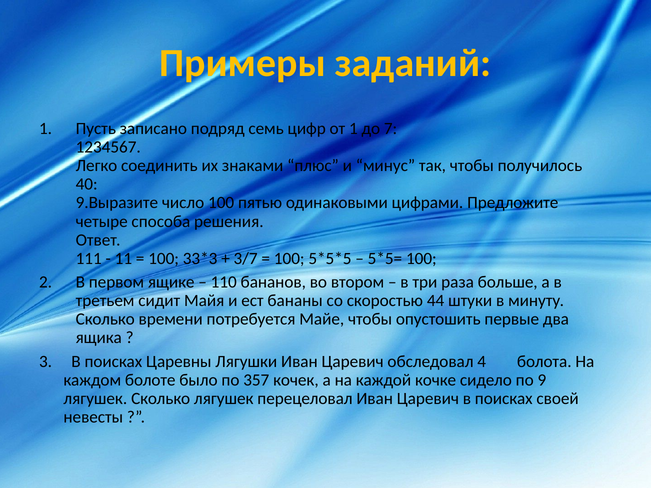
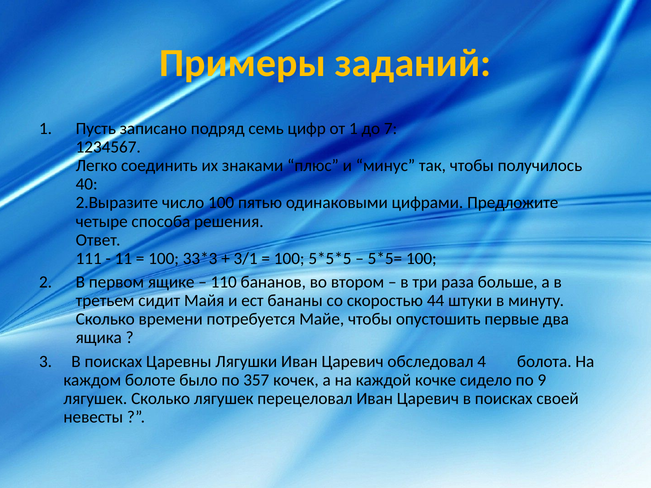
9.Выразите: 9.Выразите -> 2.Выразите (117, 203)
3/7: 3/7 -> 3/1 (246, 259)
